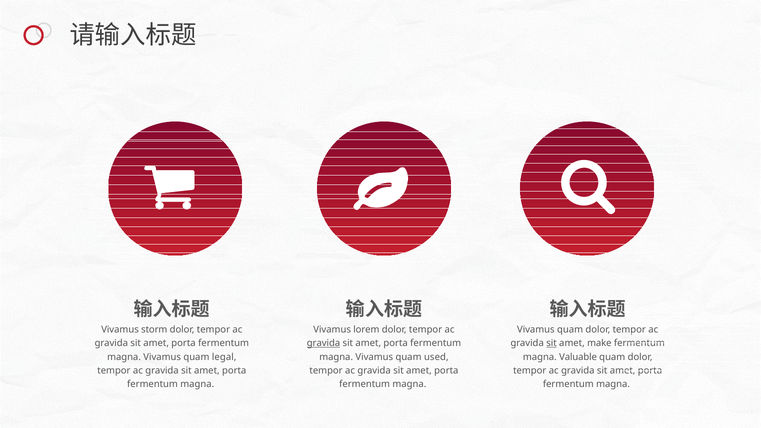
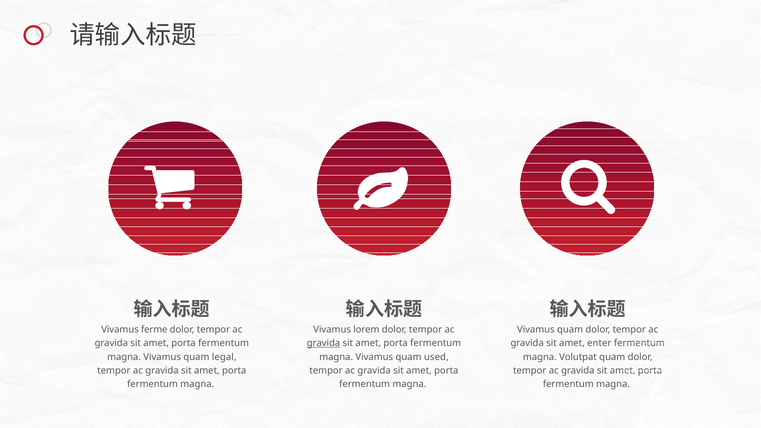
storm: storm -> ferme (154, 330)
sit underline: present -> none (552, 343)
make: make -> enter (599, 343)
Valuable: Valuable -> Volutpat (578, 357)
